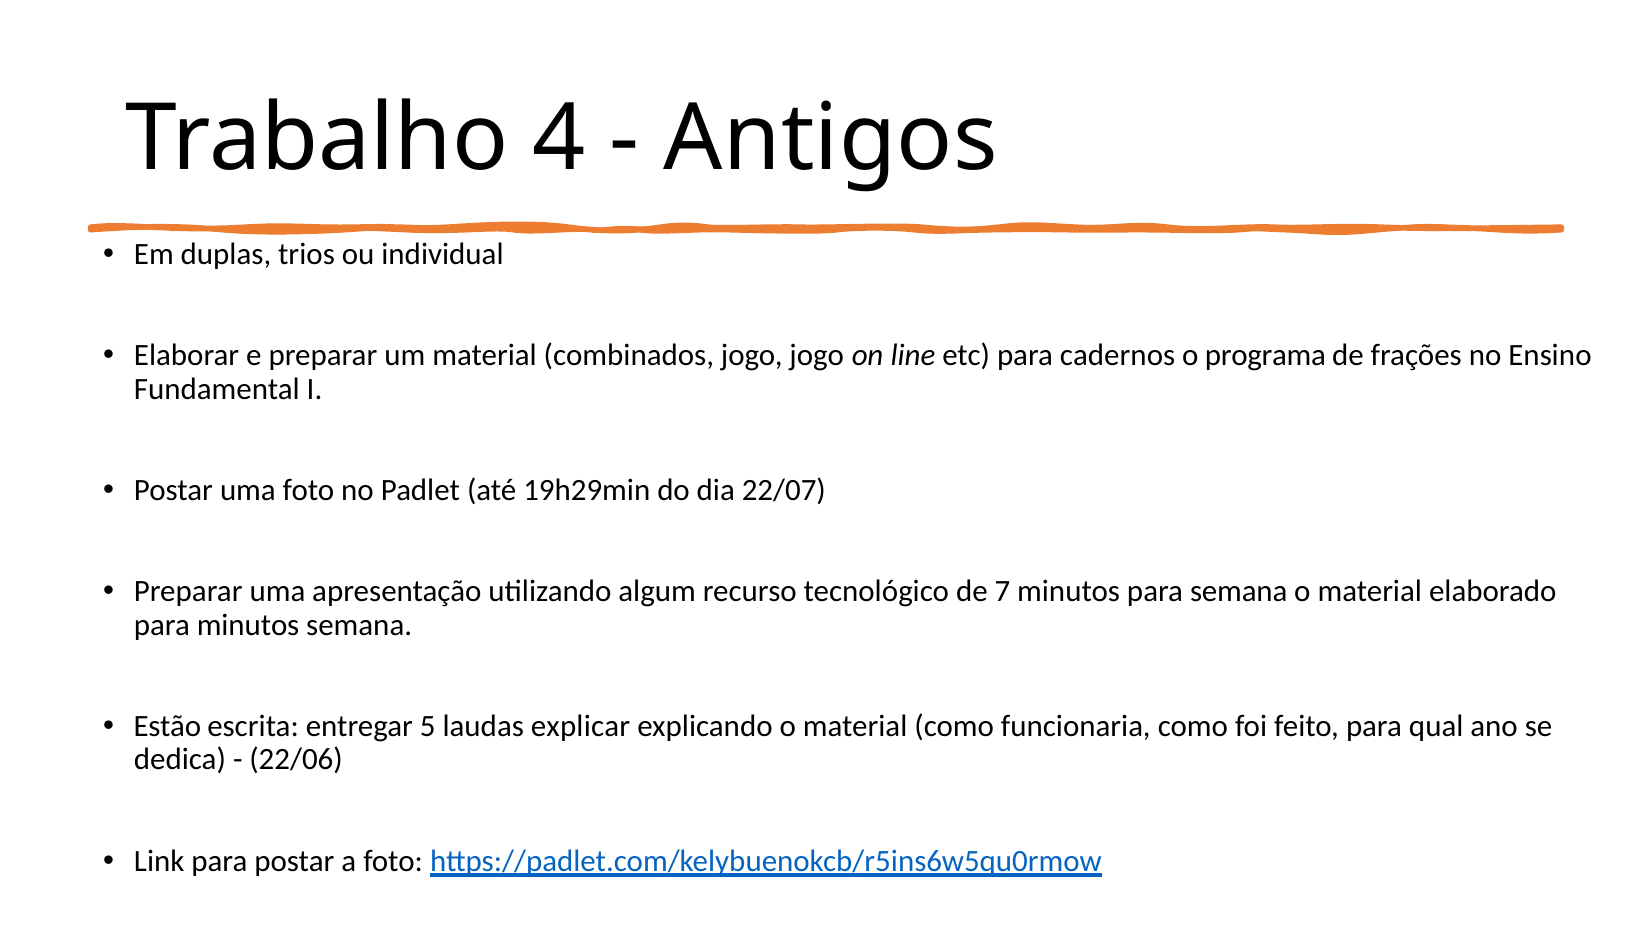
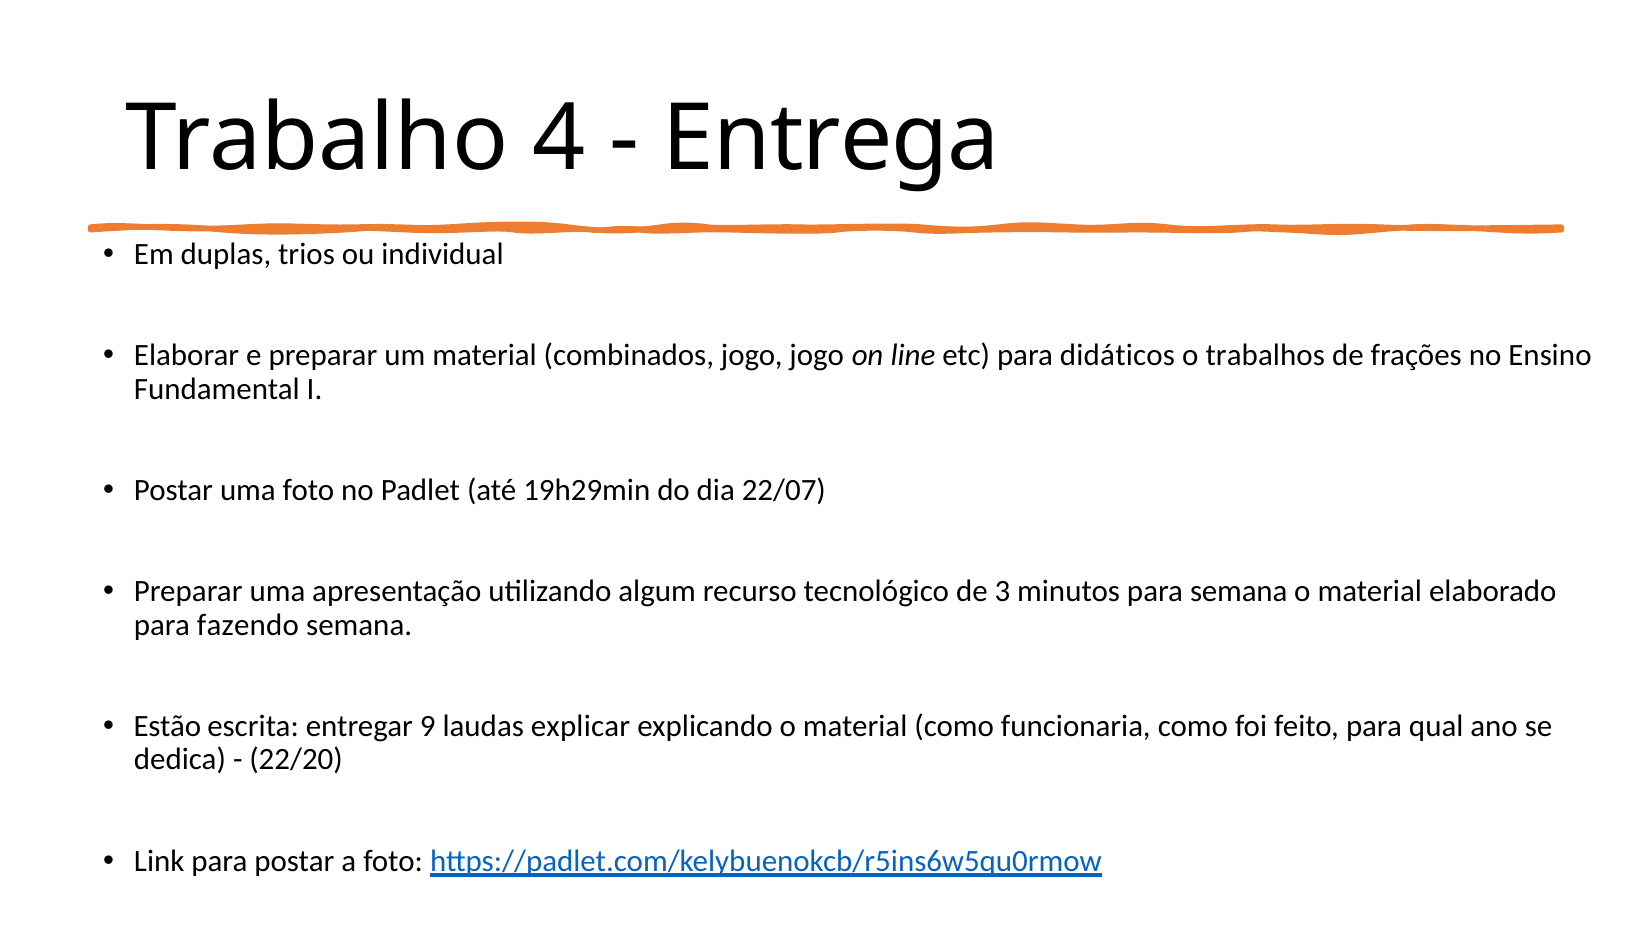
Antigos: Antigos -> Entrega (831, 139)
cadernos: cadernos -> didáticos (1118, 356)
programa: programa -> trabalhos (1265, 356)
7: 7 -> 3 (1002, 592)
para minutos: minutos -> fazendo (248, 625)
5: 5 -> 9 (428, 726)
22/06: 22/06 -> 22/20 (296, 760)
